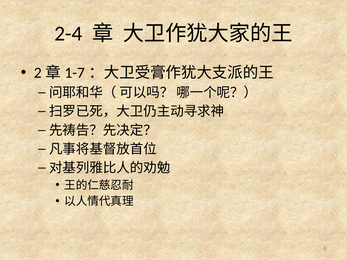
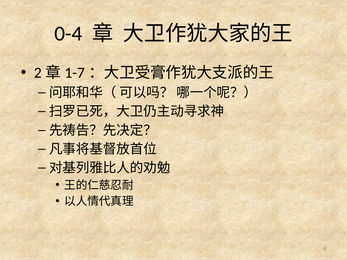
2-4: 2-4 -> 0-4 (68, 34)
